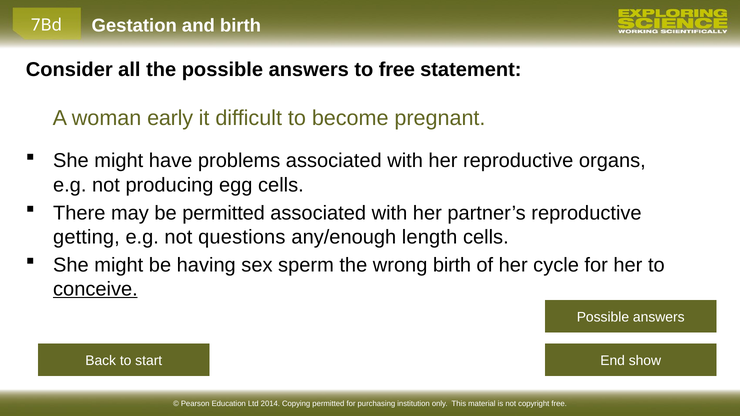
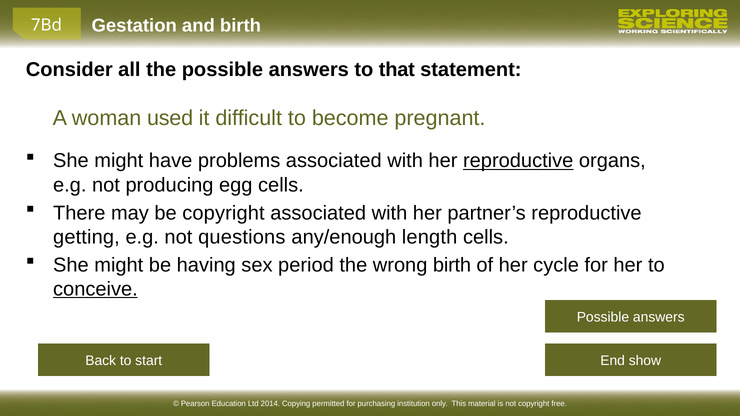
to free: free -> that (397, 70)
early: early -> used (170, 118)
reproductive underline: none -> present (518, 161)
be permitted: permitted -> copyright (223, 213)
sperm: sperm -> period (306, 265)
